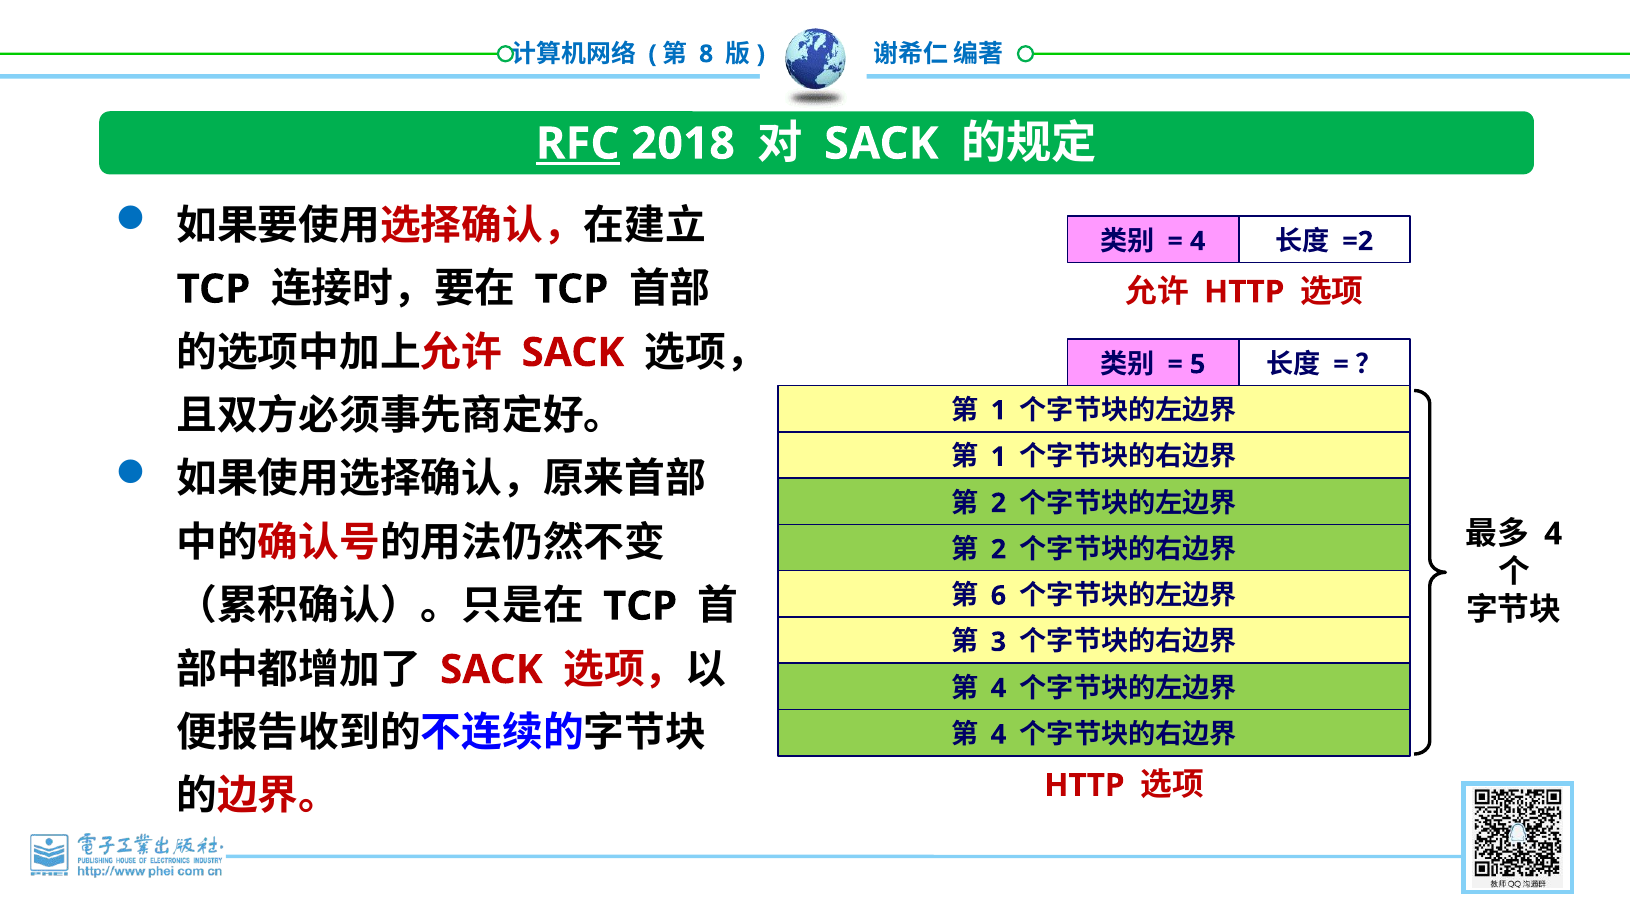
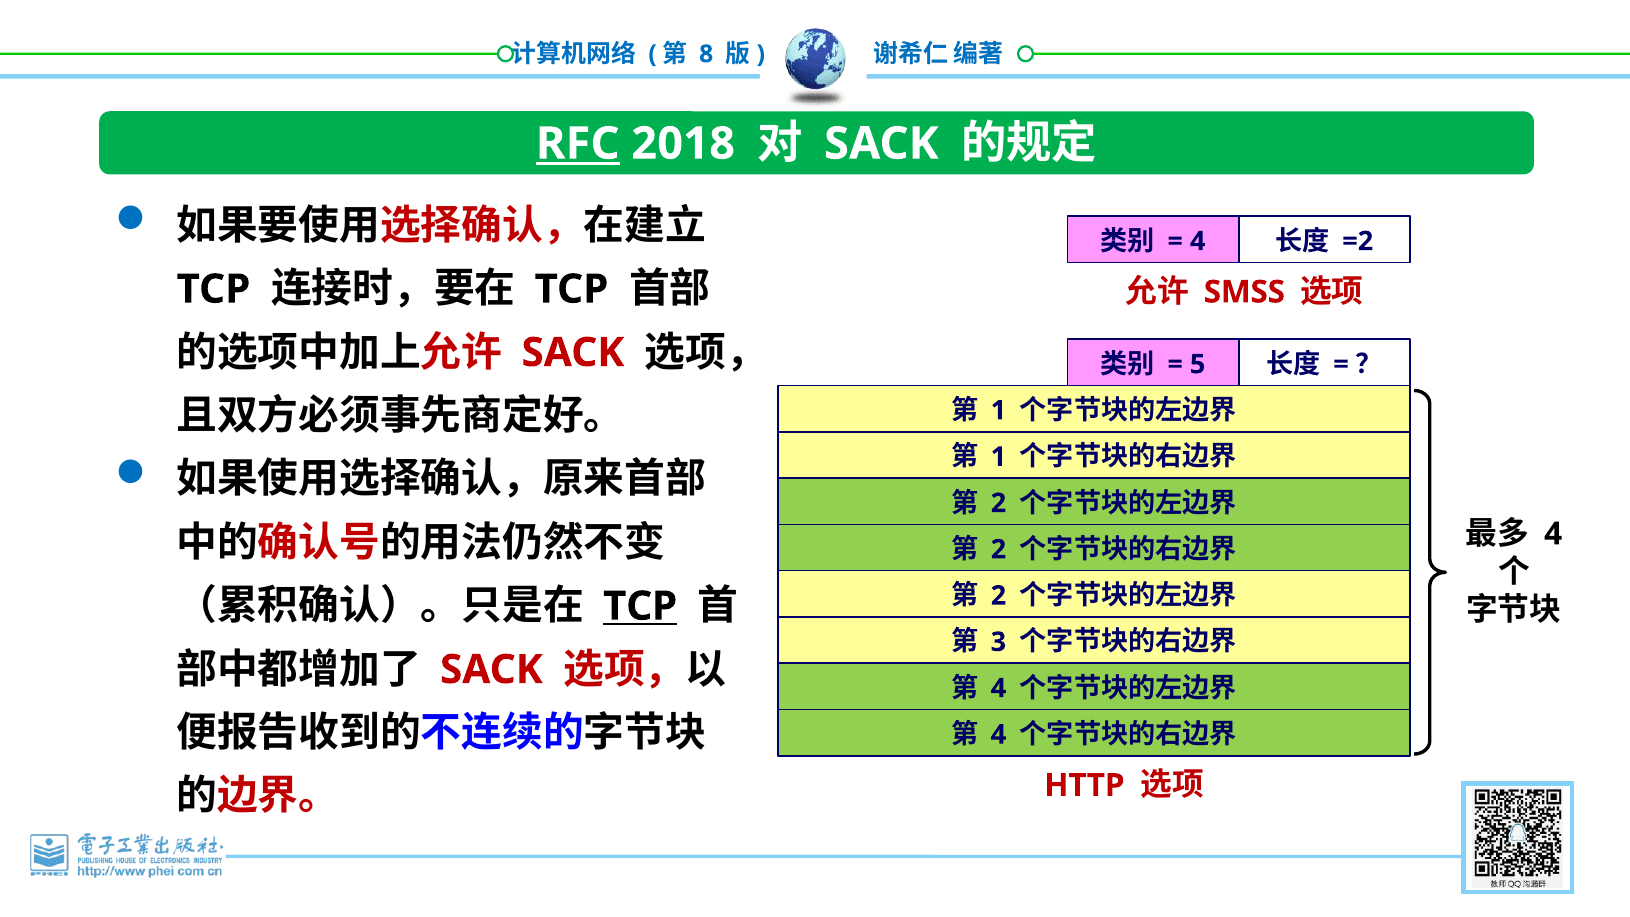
HTTP: HTTP -> SMSS (1244, 292)
6: 6 -> 2 (998, 596)
TCP underline: none -> present (640, 606)
